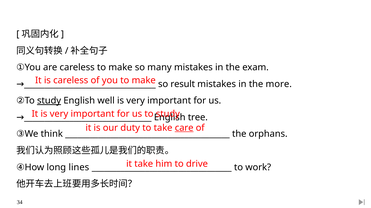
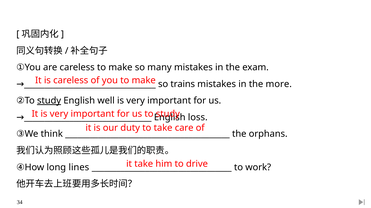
result: result -> trains (183, 84)
tree: tree -> loss (198, 118)
care underline: present -> none (184, 128)
